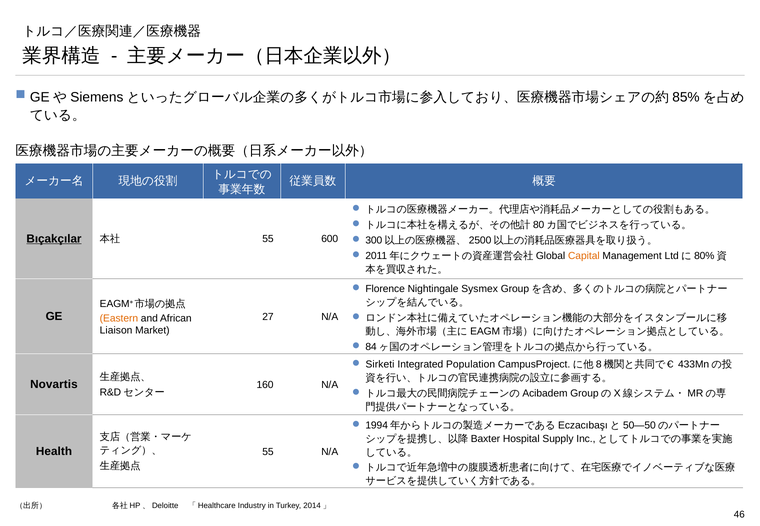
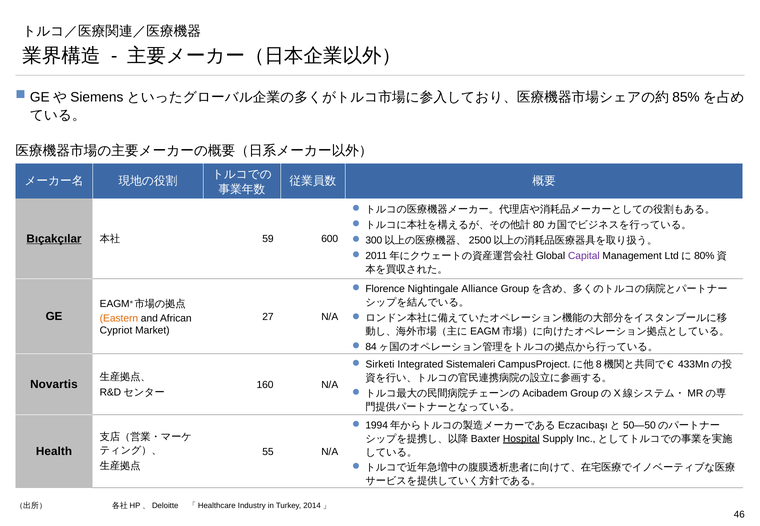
55: 55 -> 59 (268, 239)
Capital colour: orange -> purple (584, 256)
Sysmex: Sysmex -> Alliance (480, 289)
Liaison: Liaison -> Cypriot (116, 330)
Population: Population -> Sistemaleri (471, 365)
Hospital underline: none -> present (521, 439)
